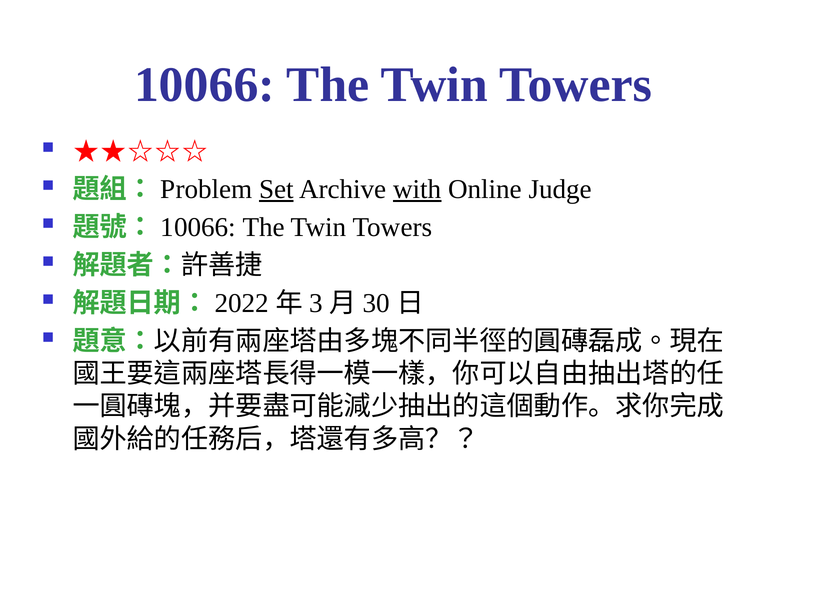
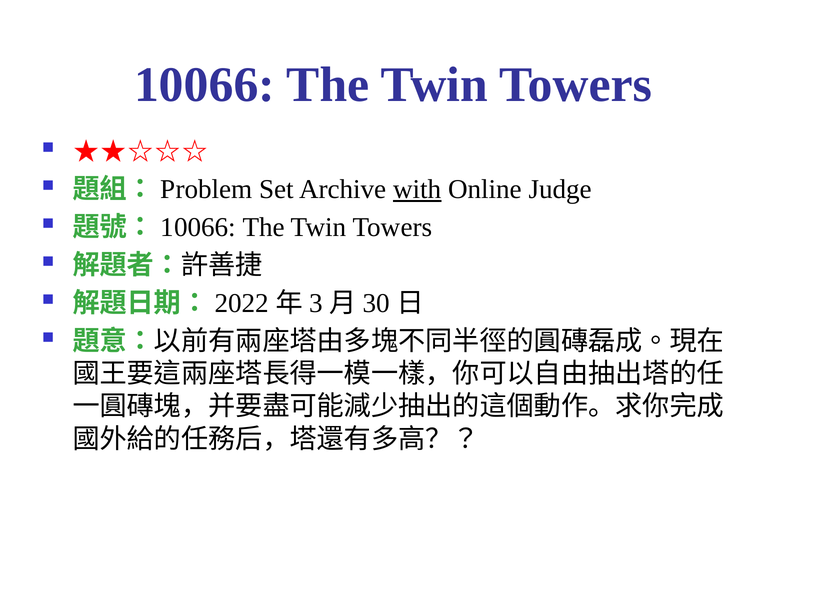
Set underline: present -> none (276, 189)
